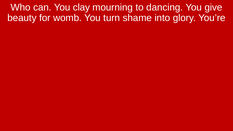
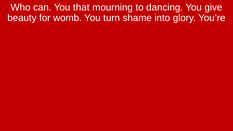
clay: clay -> that (81, 7)
